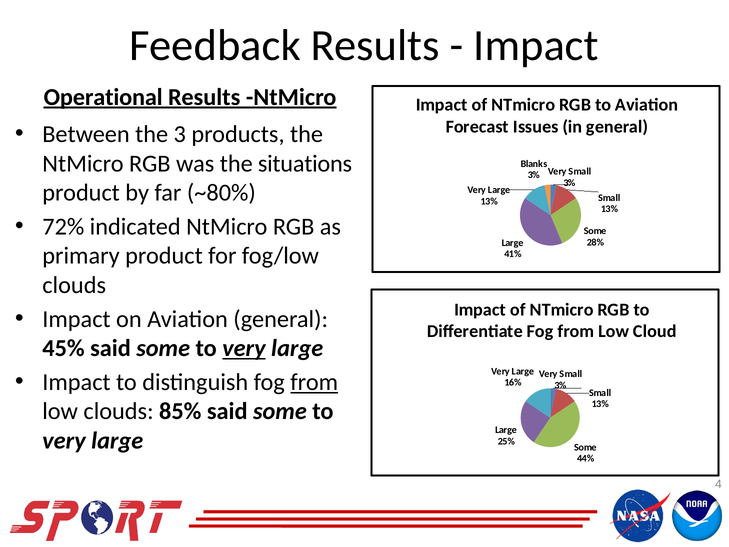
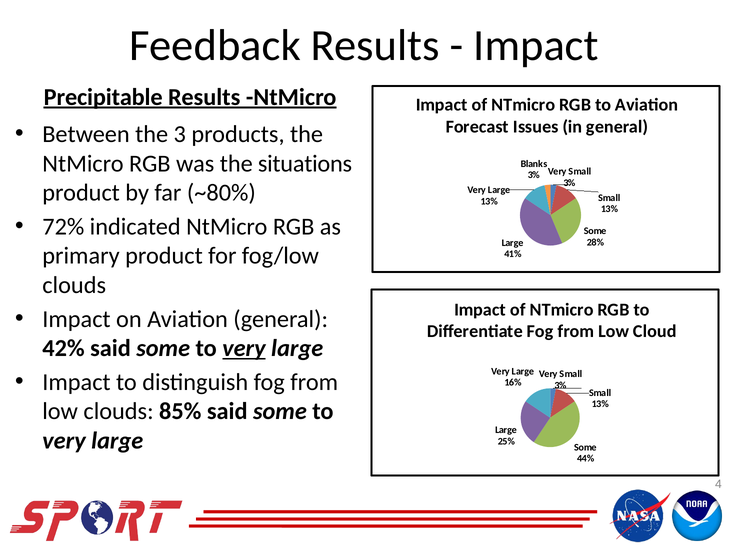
Operational: Operational -> Precipitable (103, 97)
45%: 45% -> 42% (64, 348)
from underline: present -> none (314, 382)
